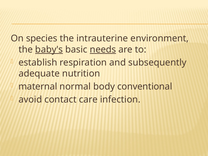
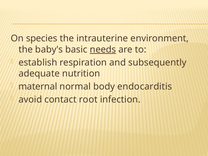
baby's underline: present -> none (49, 50)
conventional: conventional -> endocarditis (145, 87)
care: care -> root (88, 99)
